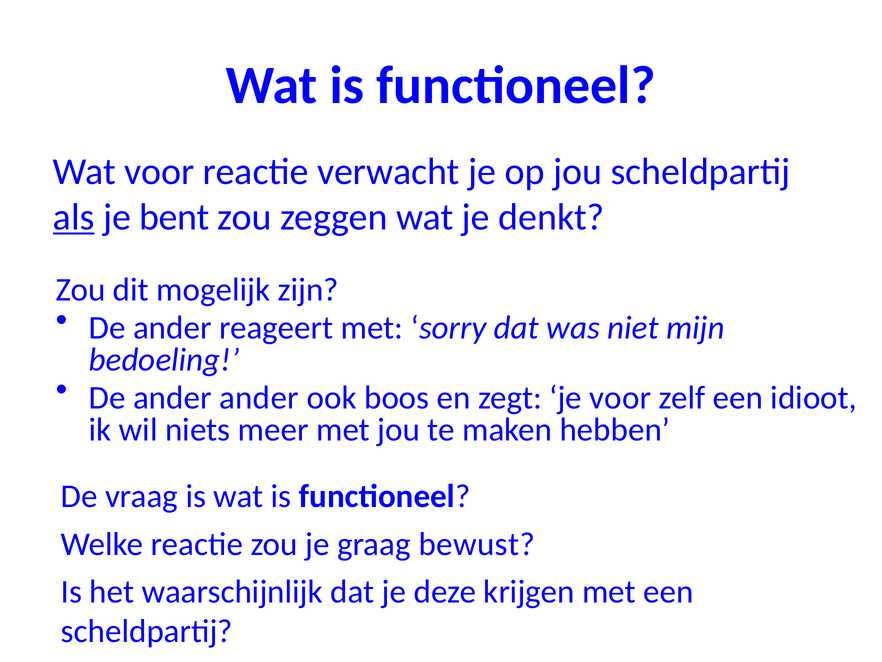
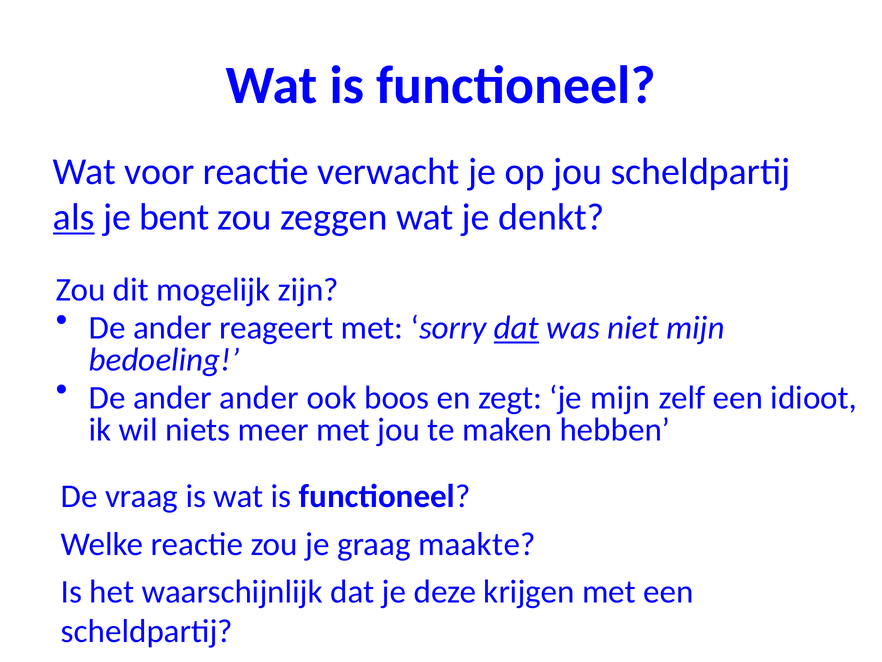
dat underline: none -> present (516, 328)
je voor: voor -> mijn (620, 398)
bewust: bewust -> maakte (477, 544)
